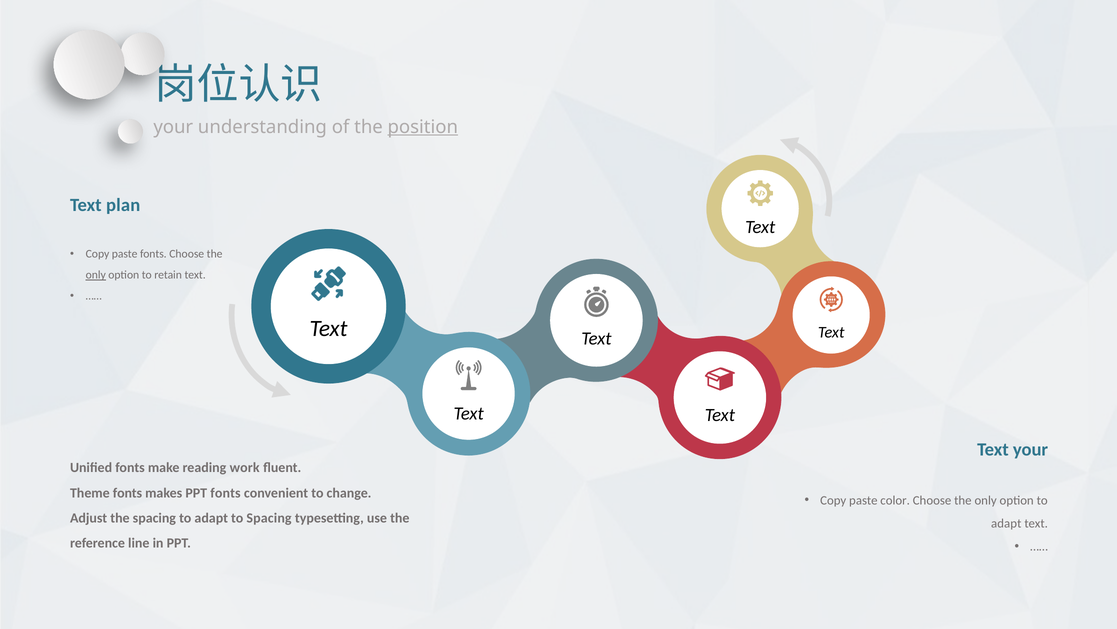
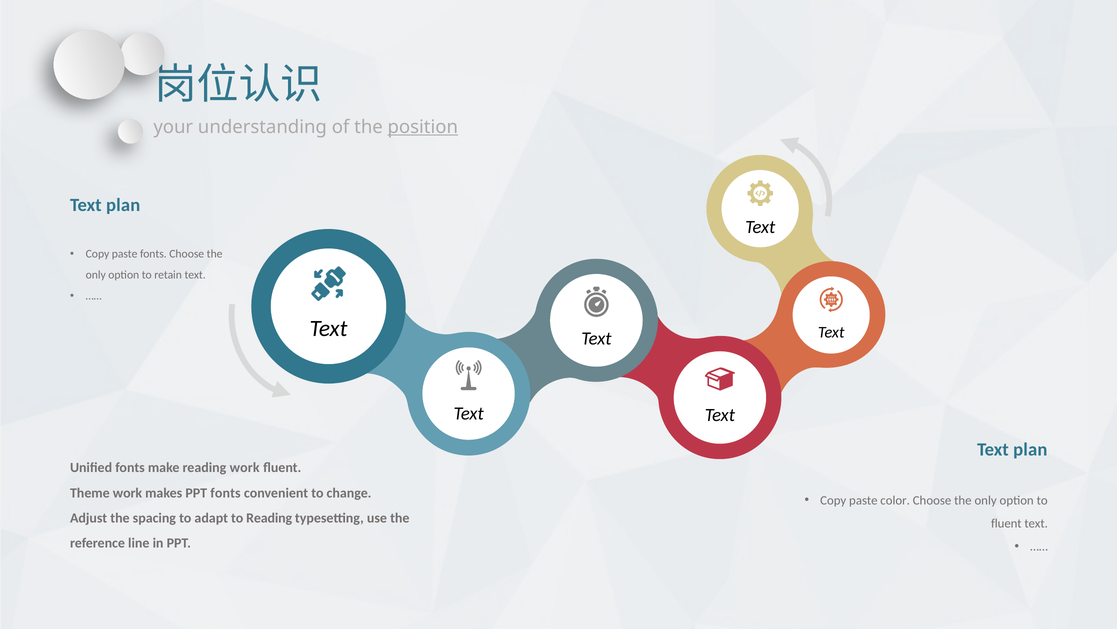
only underline: present -> none (96, 275)
your: your -> plan (1030, 449)
Theme fonts: fonts -> work (127, 492)
to Spacing: Spacing -> Reading (269, 517)
adapt: adapt -> fluent (1006, 523)
